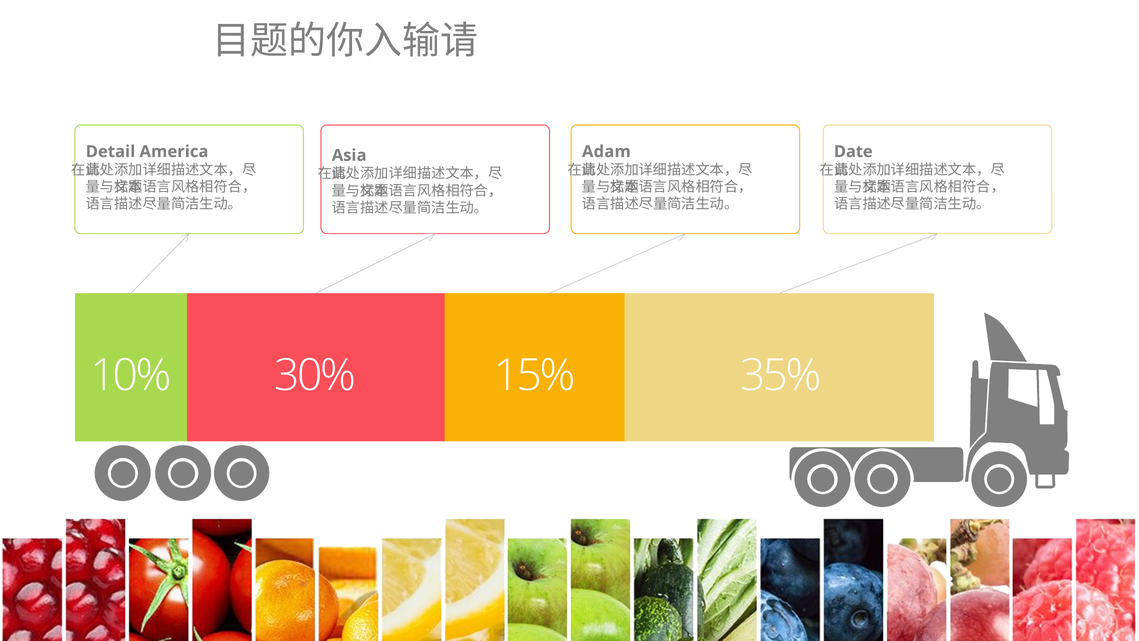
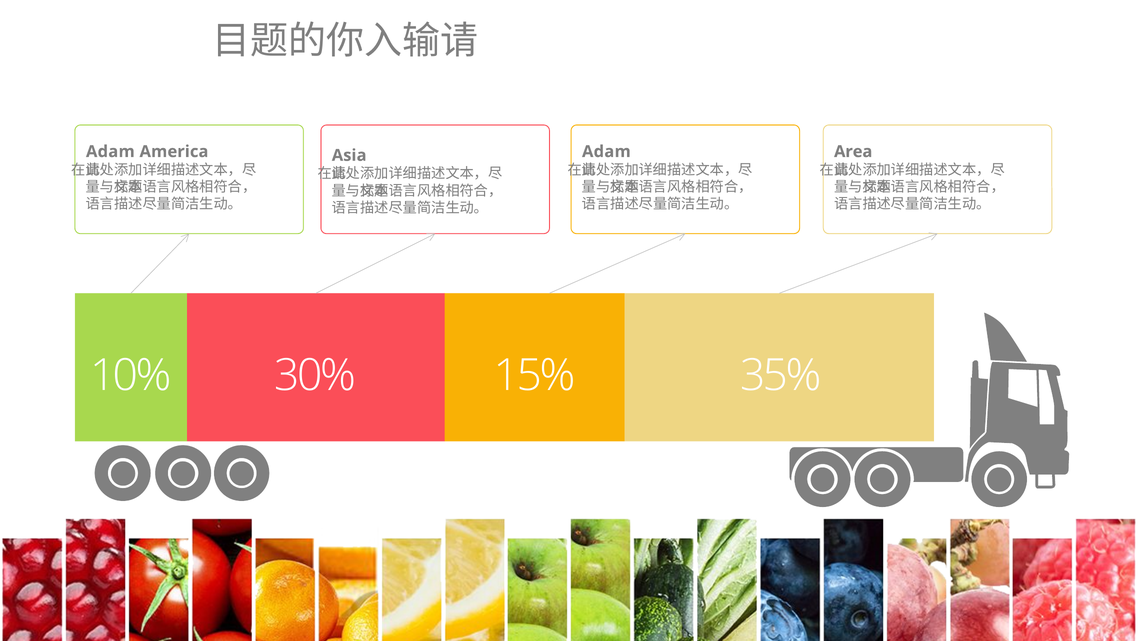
Detail: Detail -> Adam (110, 152)
Date: Date -> Area (853, 152)
